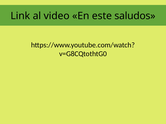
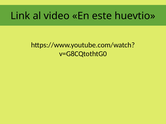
saludos: saludos -> huevtio (135, 16)
